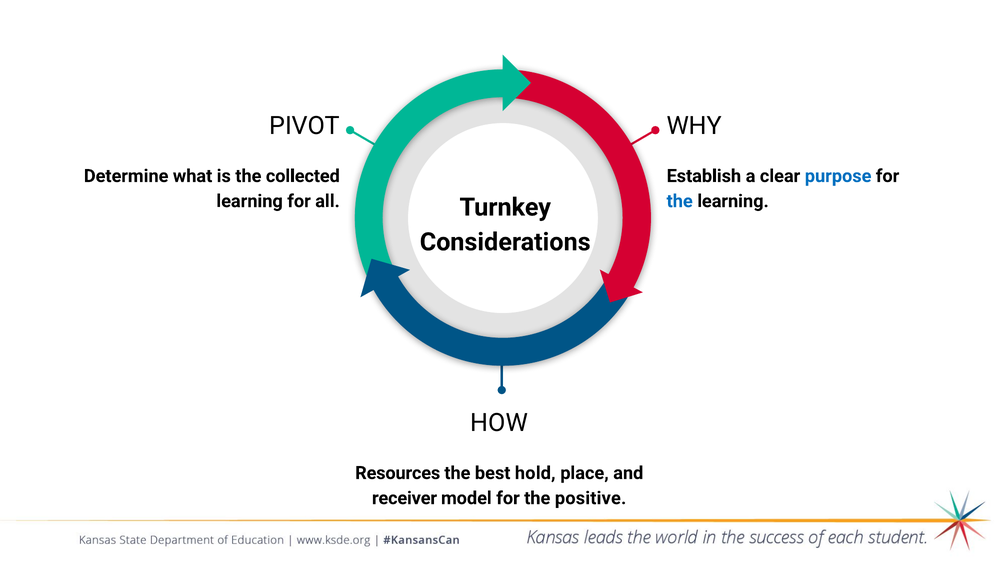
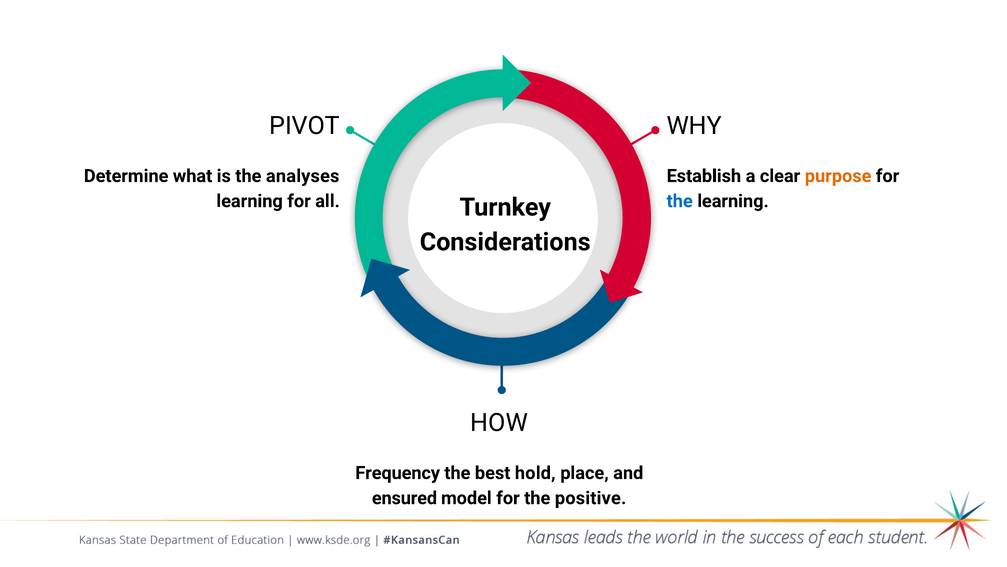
collected: collected -> analyses (303, 176)
purpose colour: blue -> orange (838, 176)
Resources: Resources -> Frequency (398, 473)
receiver: receiver -> ensured (404, 498)
